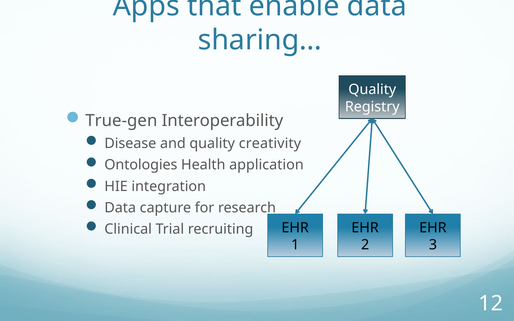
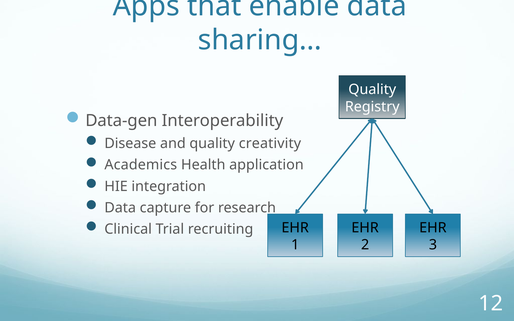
True-gen: True-gen -> Data-gen (122, 121)
Ontologies: Ontologies -> Academics (141, 165)
